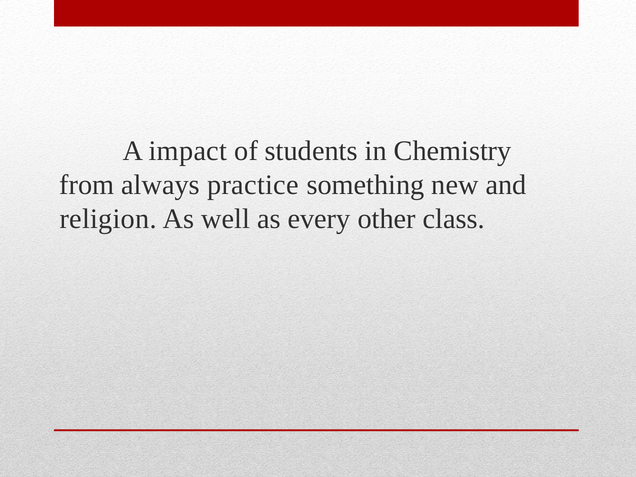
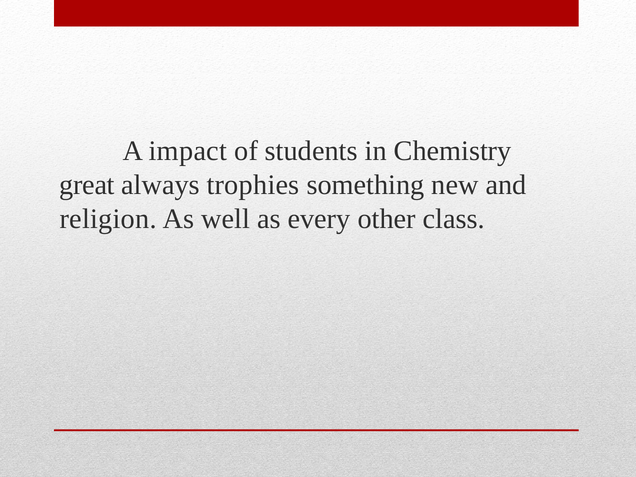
from: from -> great (87, 185)
practice: practice -> trophies (253, 185)
